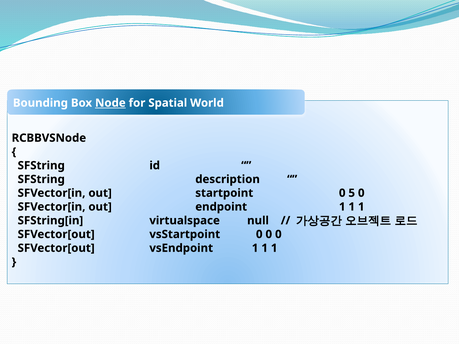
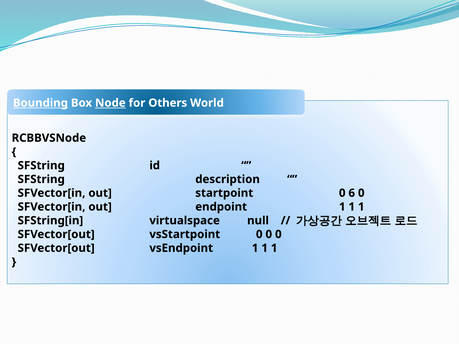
Bounding underline: none -> present (40, 103)
Spatial: Spatial -> Others (168, 103)
5: 5 -> 6 (352, 193)
